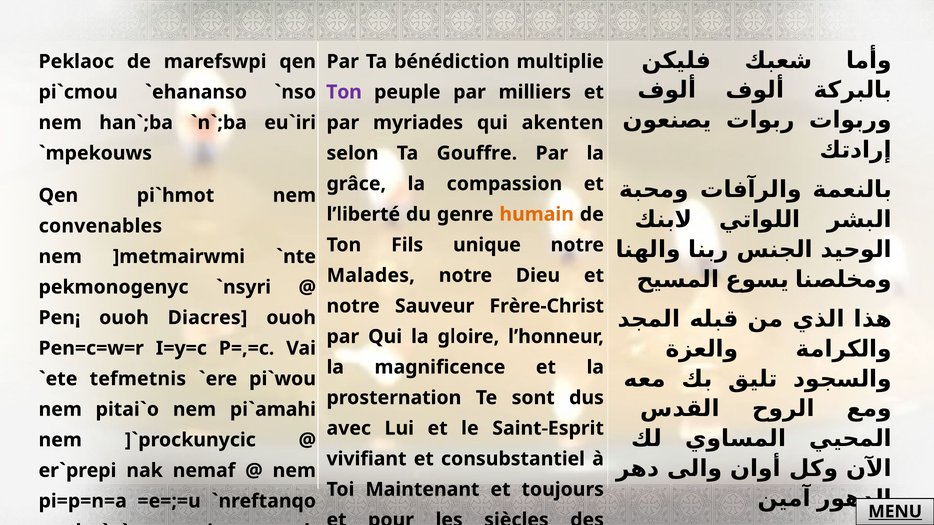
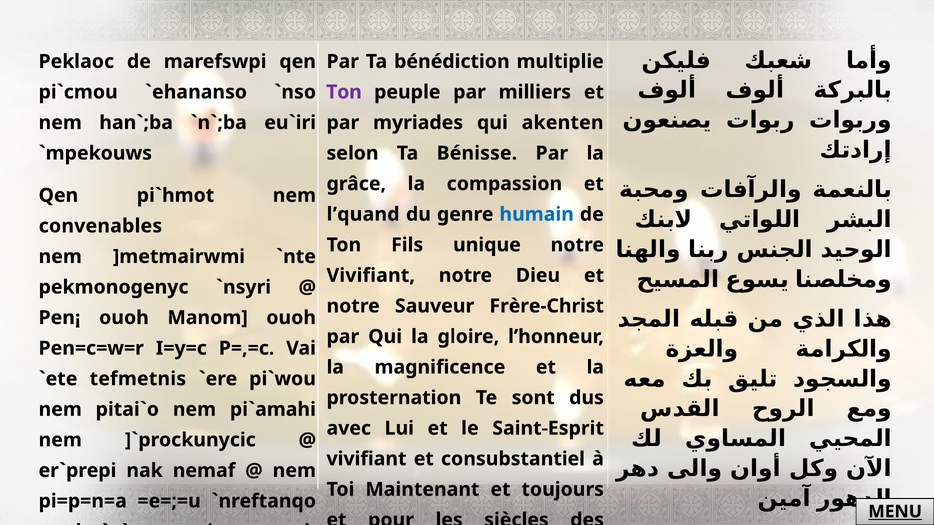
Gouffre: Gouffre -> Bénisse (477, 153)
l’liberté: l’liberté -> l’quand (363, 214)
humain colour: orange -> blue (537, 214)
Malades: Malades -> Vivifiant (371, 276)
Diacres: Diacres -> Manom (208, 318)
